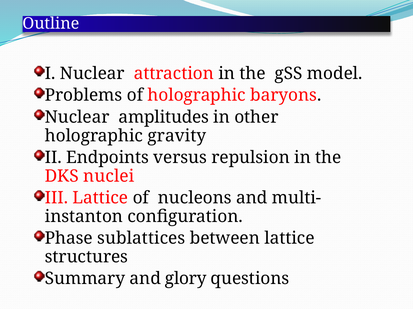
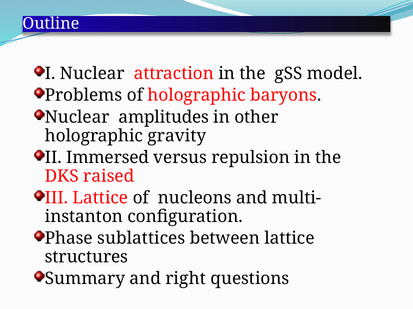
Endpoints: Endpoints -> Immersed (108, 158)
nuclei: nuclei -> raised (109, 176)
glory: glory -> right (186, 279)
